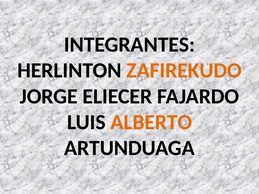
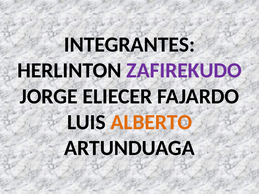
ZAFIREKUDO colour: orange -> purple (184, 71)
